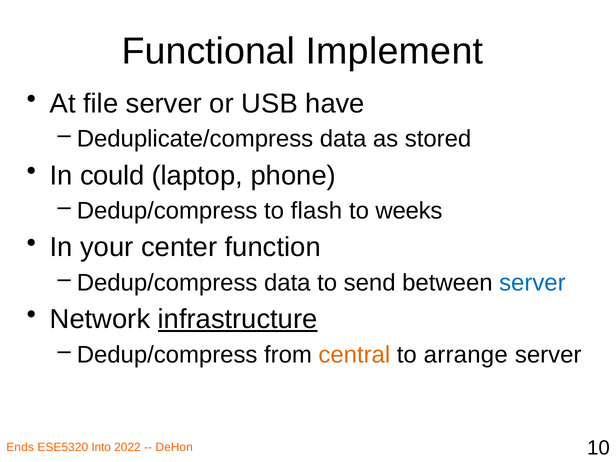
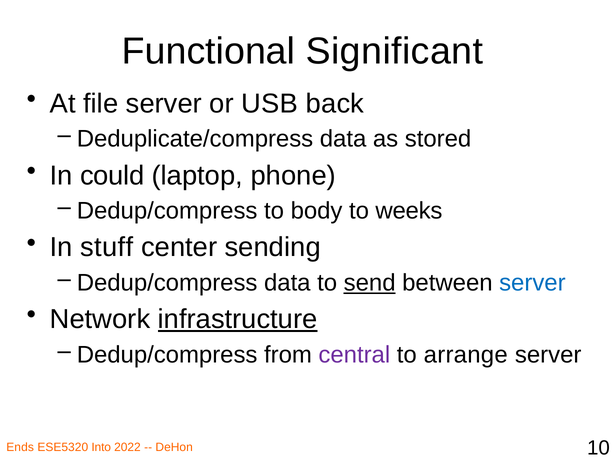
Implement: Implement -> Significant (394, 51)
have: have -> back (335, 104)
flash: flash -> body (317, 211)
your: your -> stuff (107, 247)
function: function -> sending (273, 247)
send underline: none -> present (370, 283)
central colour: orange -> purple (354, 355)
